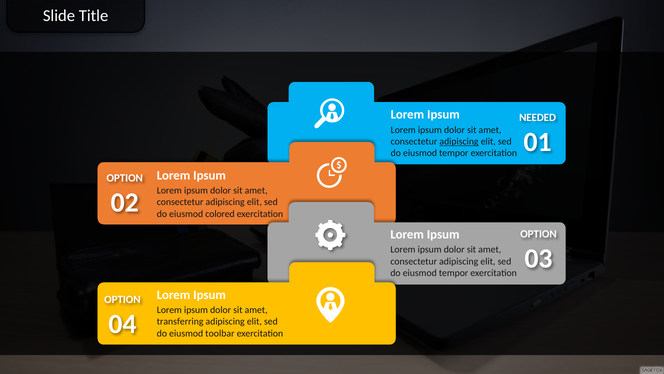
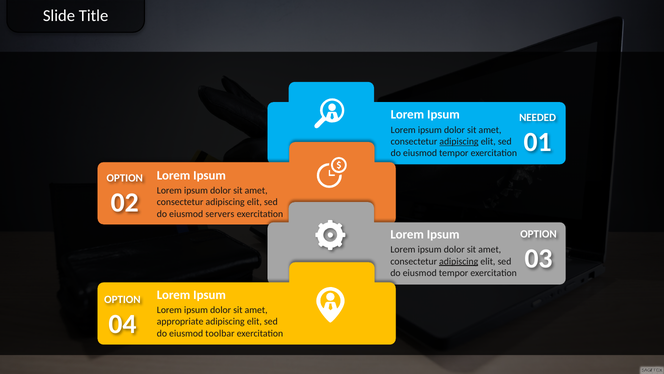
colored: colored -> servers (220, 214)
adipiscing underline: none -> present (459, 261)
transferring: transferring -> appropriate (180, 321)
